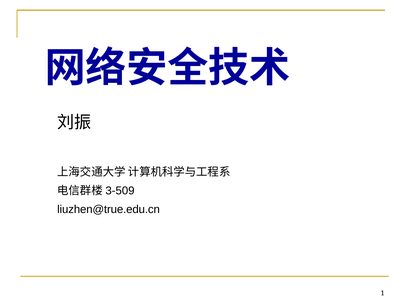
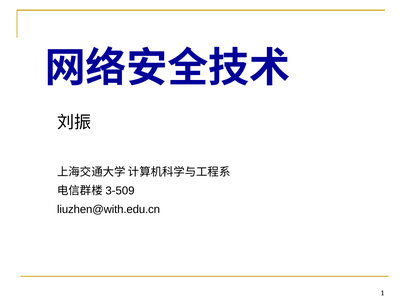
liuzhen@true.edu.cn: liuzhen@true.edu.cn -> liuzhen@with.edu.cn (109, 209)
